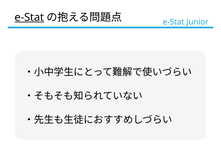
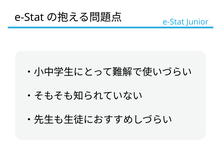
e-Stat underline: present -> none (29, 17)
